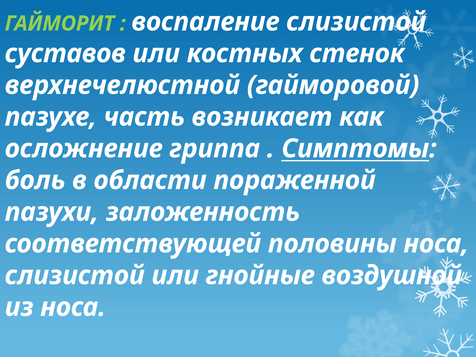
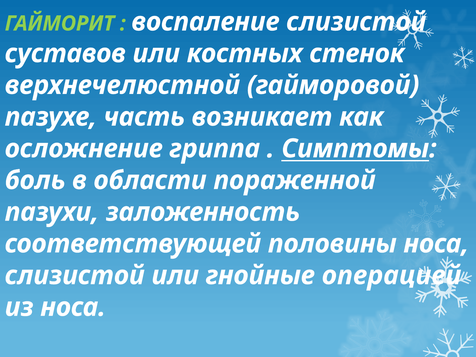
воздушной: воздушной -> операцией (392, 275)
